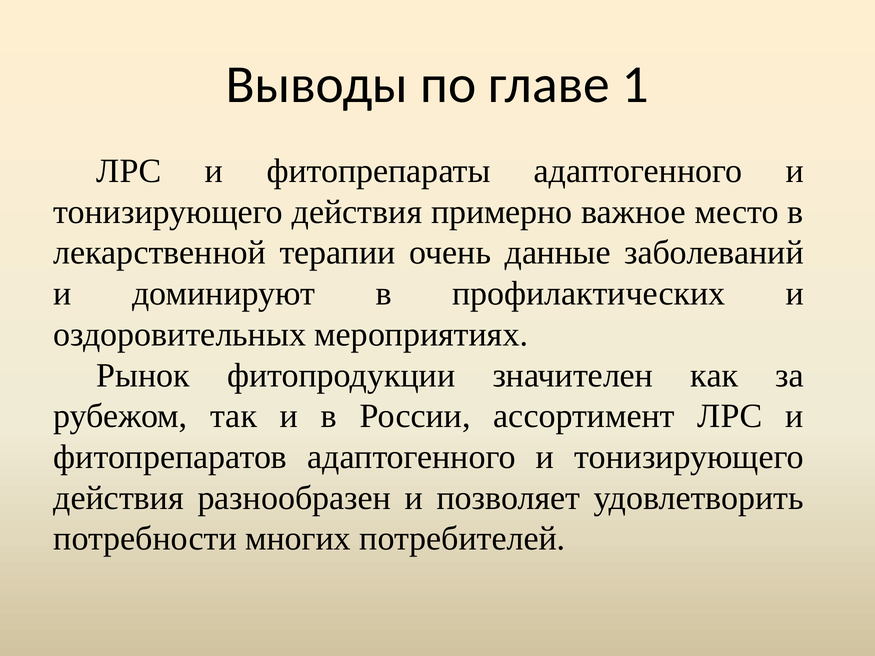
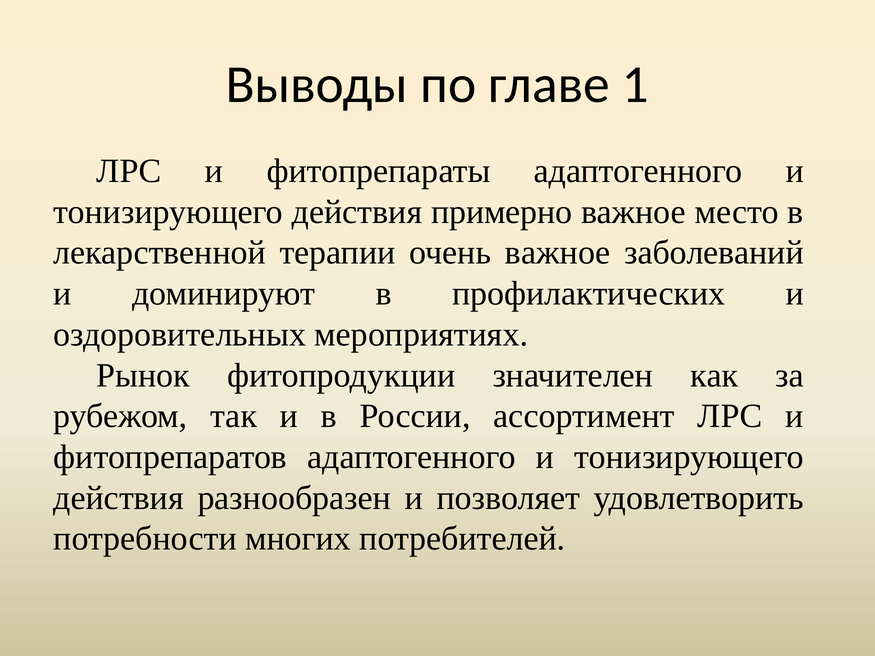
очень данные: данные -> важное (558, 253)
